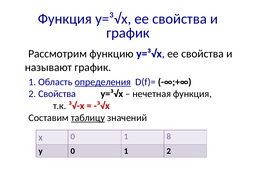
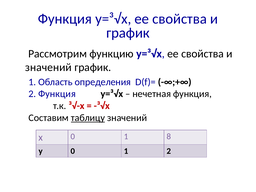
называют: называют -> значений (48, 67)
определения underline: present -> none (103, 82)
2 Свойства: Свойства -> Функция (57, 94)
